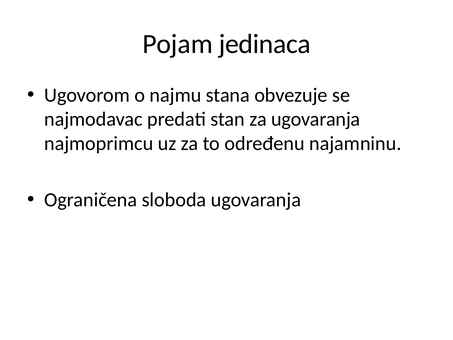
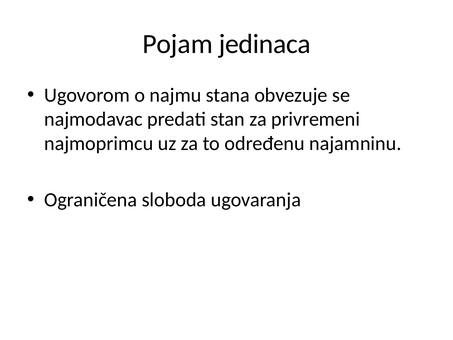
za ugovaranja: ugovaranja -> privremeni (316, 119)
